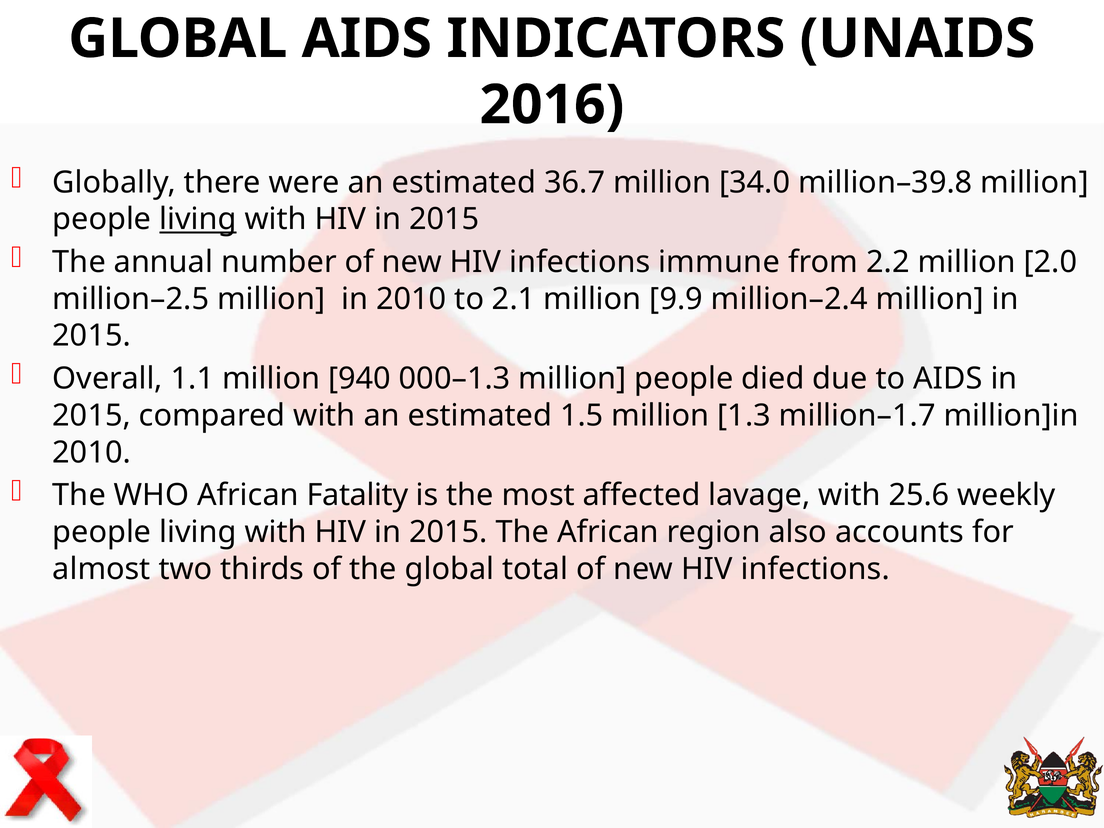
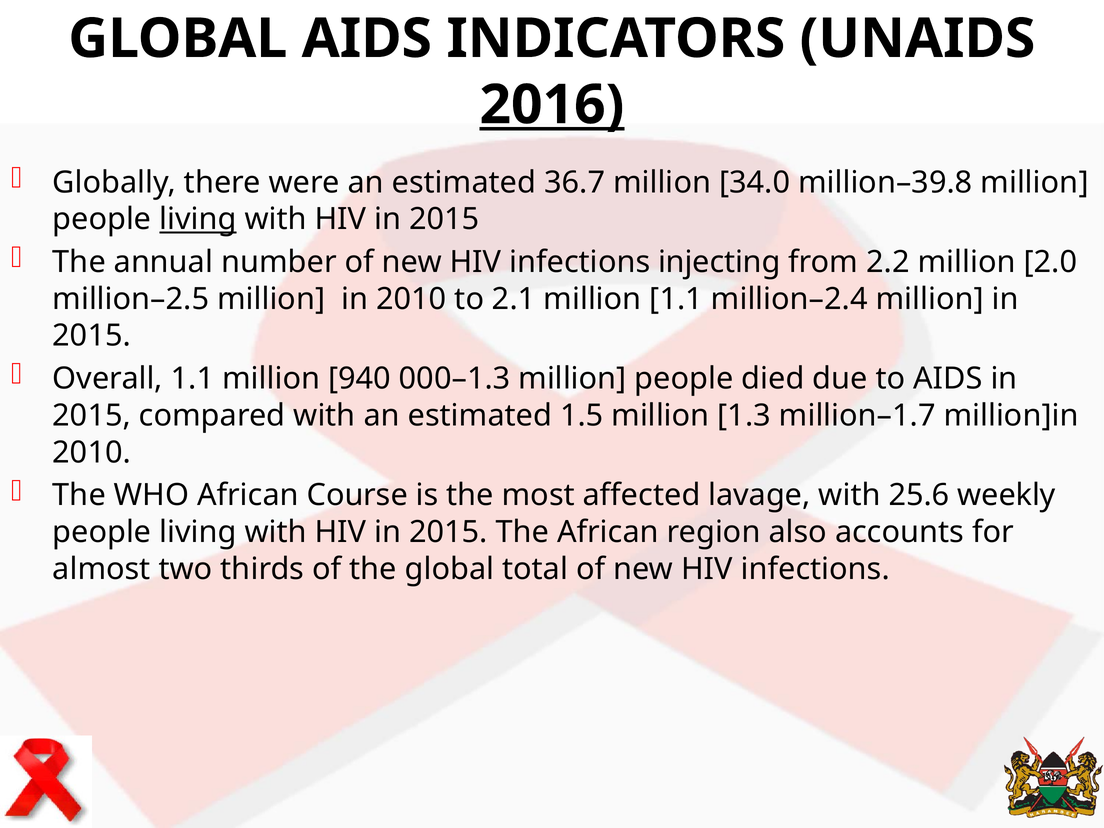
2016 underline: none -> present (552, 105)
immune: immune -> injecting (719, 262)
million 9.9: 9.9 -> 1.1 (676, 299)
Fatality: Fatality -> Course (357, 495)
